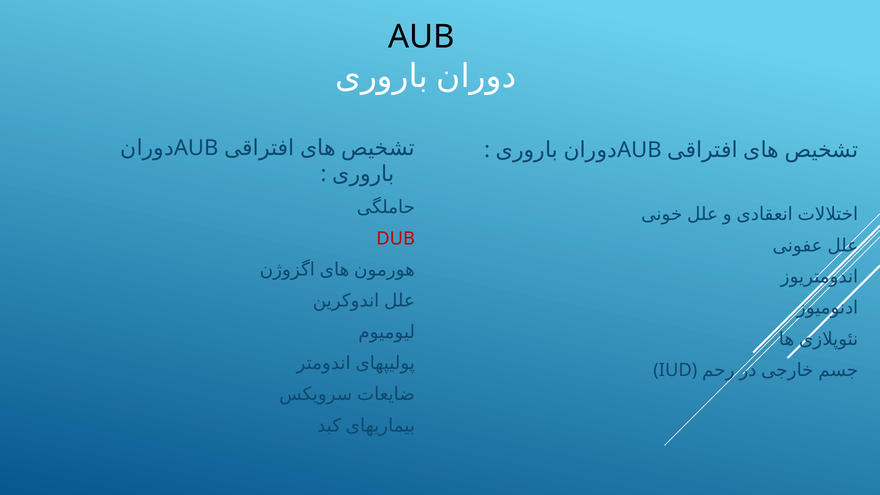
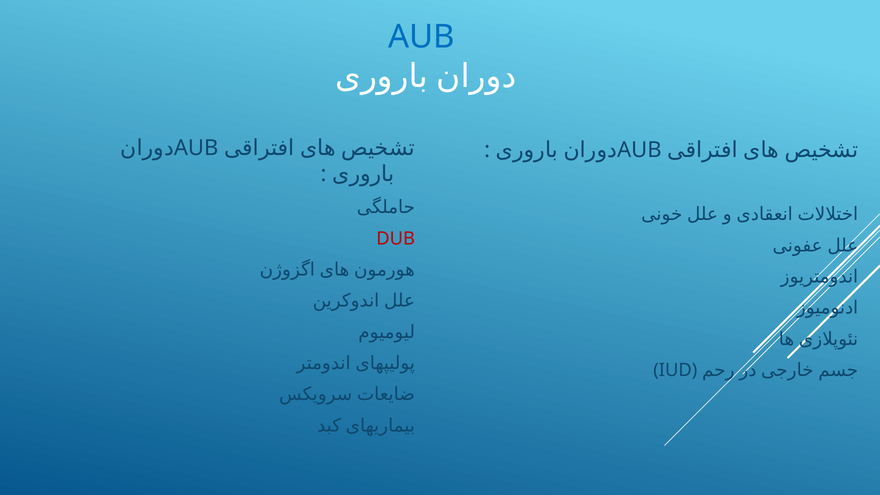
AUB colour: black -> blue (422, 37)
